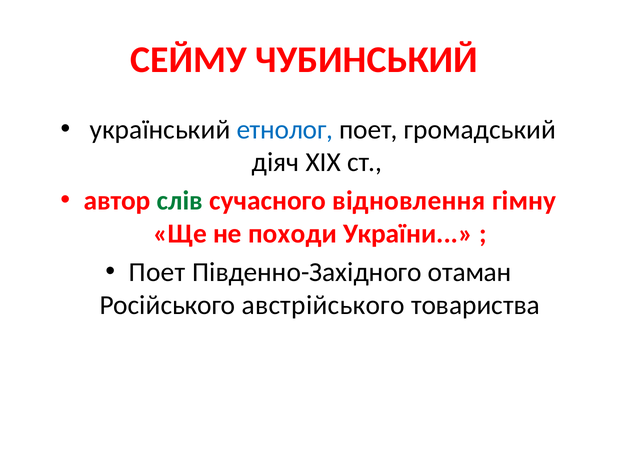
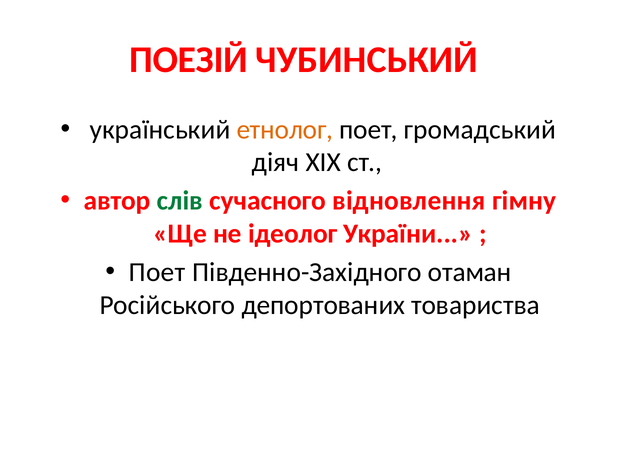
СЕЙМУ: СЕЙМУ -> ПОЕЗІЙ (189, 60)
етнолог colour: blue -> orange (285, 129)
походи: походи -> ідеолог (293, 234)
австрійського: австрійського -> депортованих (323, 305)
